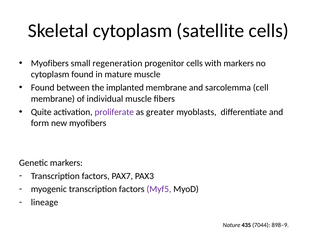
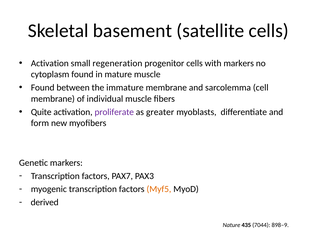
Skeletal cytoplasm: cytoplasm -> basement (132, 31)
Myofibers: Myofibers -> Activation (50, 63)
implanted: implanted -> immature (125, 88)
Myf5 colour: purple -> orange (159, 189)
lineage: lineage -> derived (45, 202)
